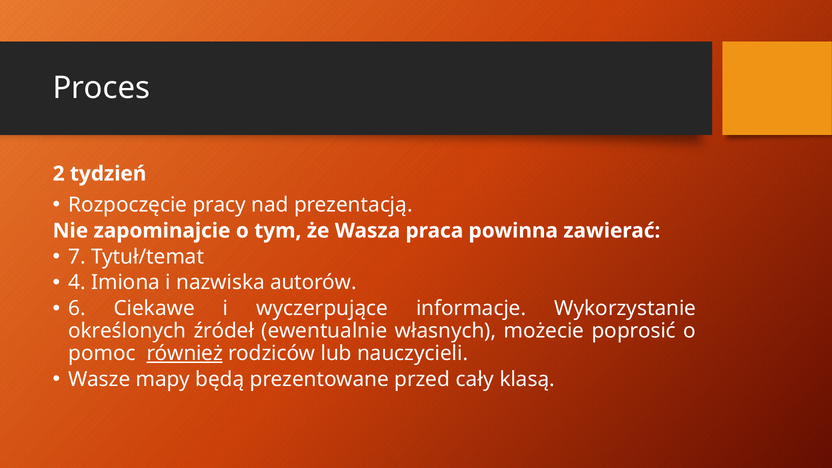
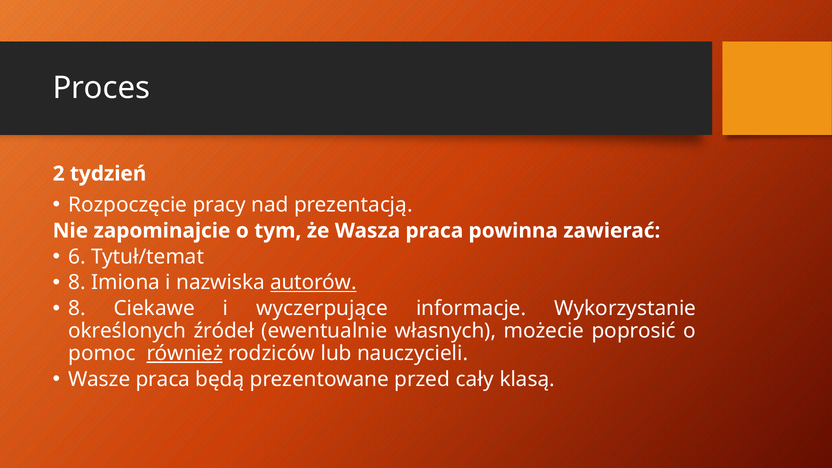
7: 7 -> 6 (77, 257)
4: 4 -> 8 (77, 283)
autorów underline: none -> present (313, 283)
6: 6 -> 8 (77, 308)
Wasze mapy: mapy -> praca (163, 379)
